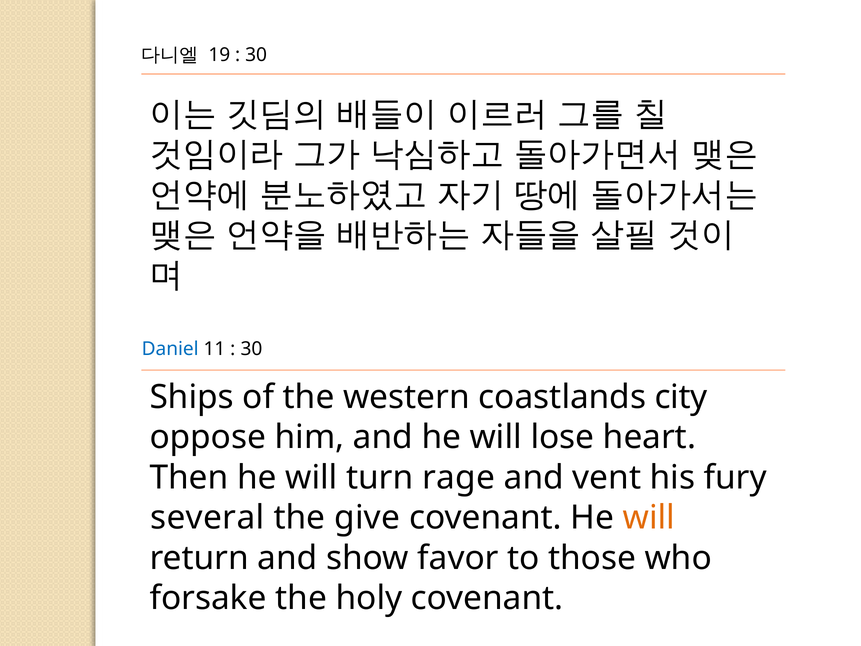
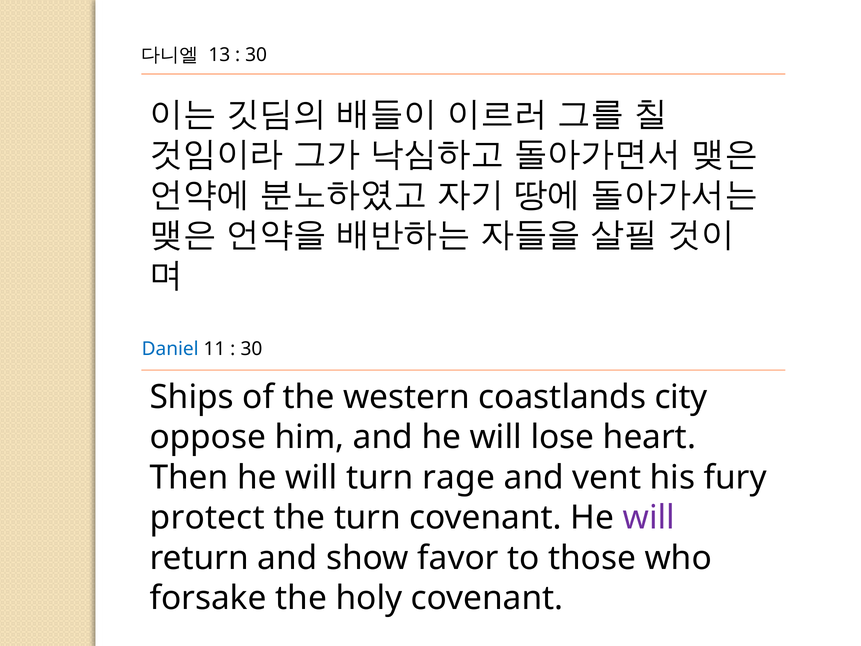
19: 19 -> 13 (219, 55)
several: several -> protect (207, 518)
the give: give -> turn (367, 518)
will colour: orange -> purple (649, 518)
